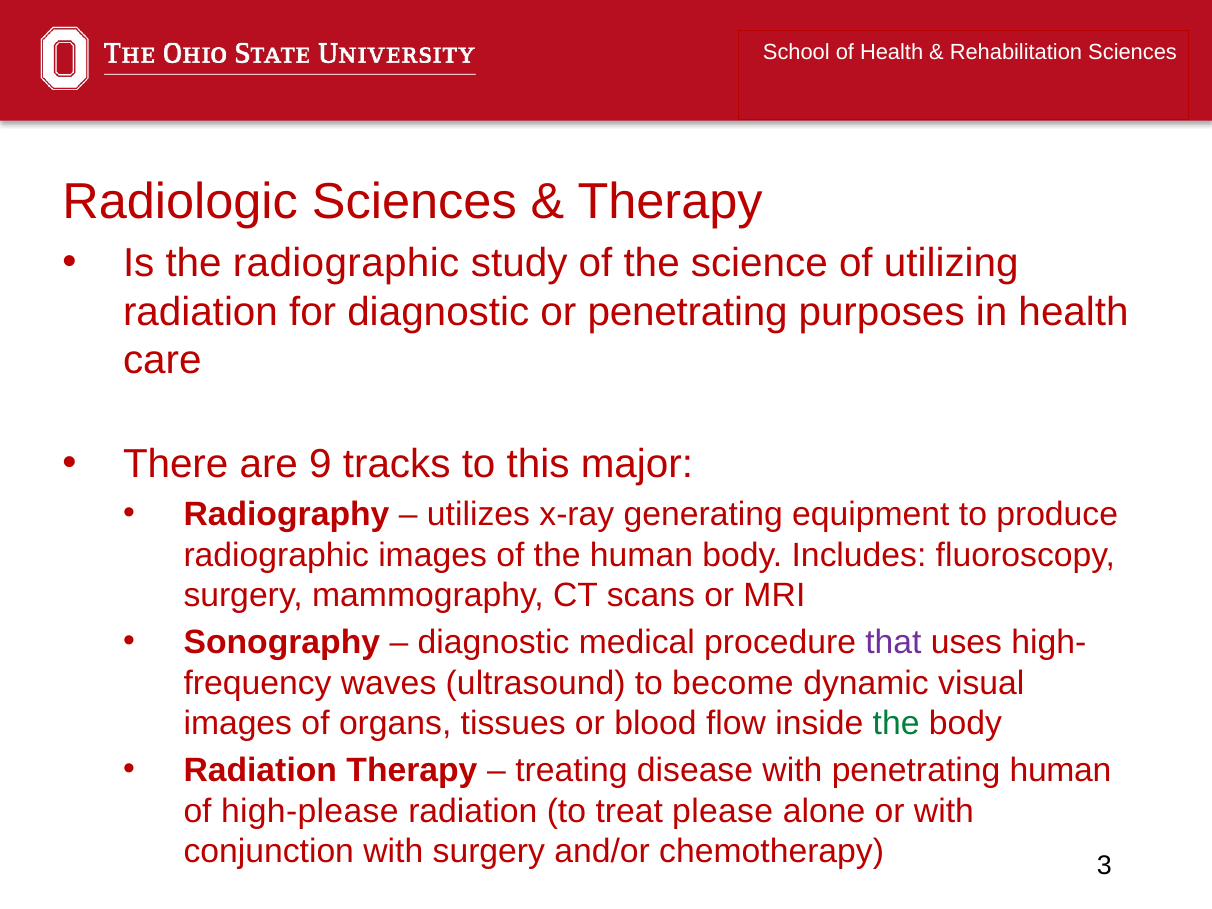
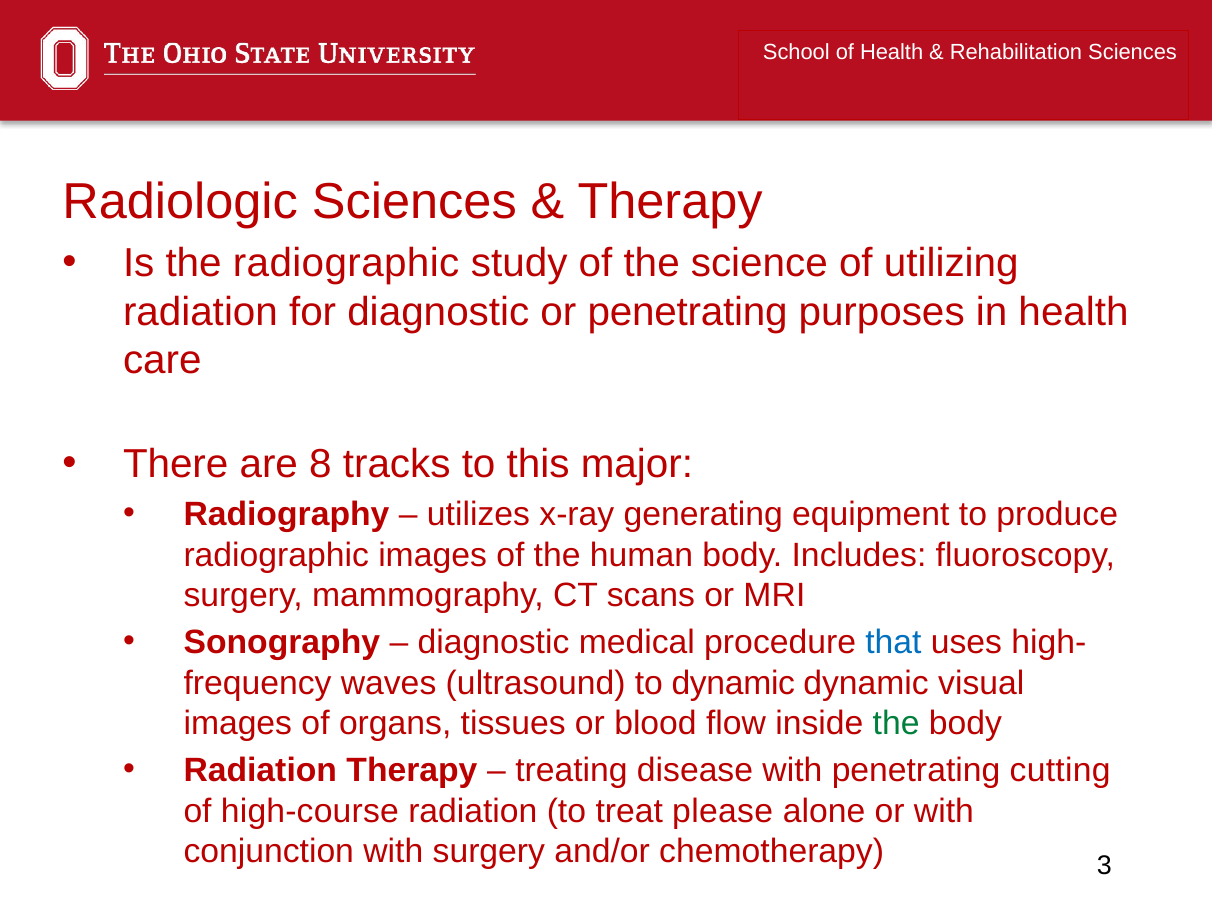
9: 9 -> 8 (320, 464)
that colour: purple -> blue (893, 643)
to become: become -> dynamic (733, 683)
penetrating human: human -> cutting (1060, 771)
high-please: high-please -> high-course (310, 811)
